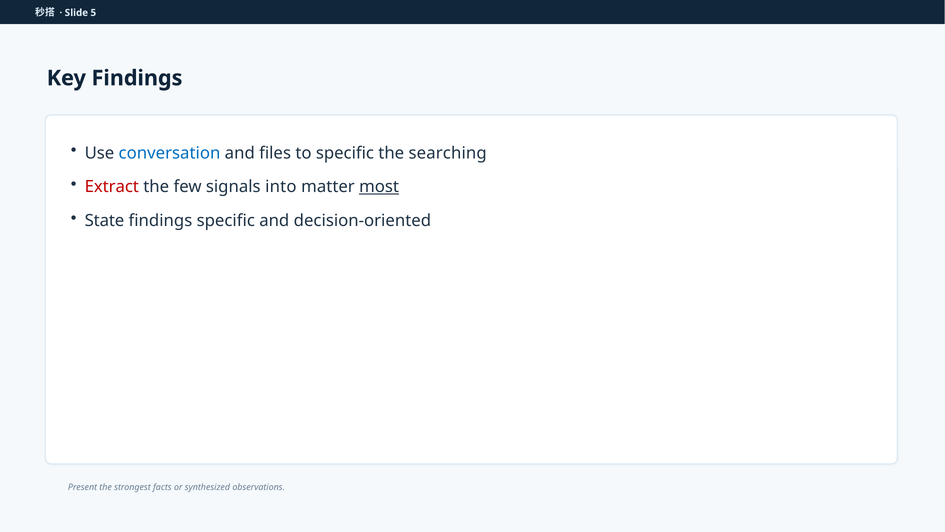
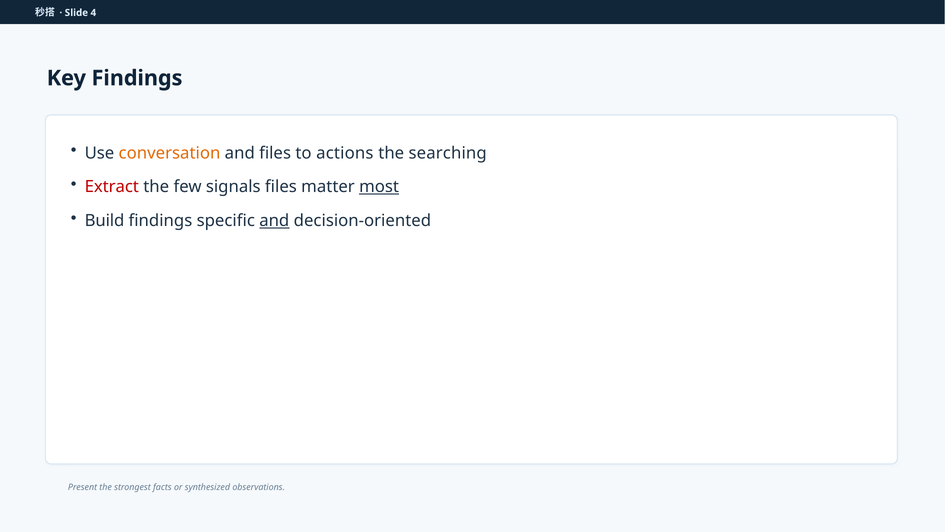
5: 5 -> 4 (93, 13)
conversation colour: blue -> orange (170, 153)
to specific: specific -> actions (345, 153)
signals into: into -> files (281, 187)
State: State -> Build (104, 221)
and underline: none -> present (274, 221)
